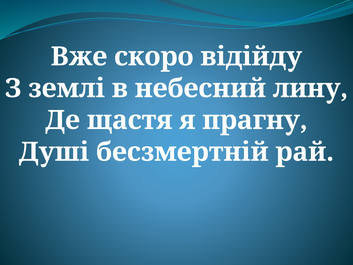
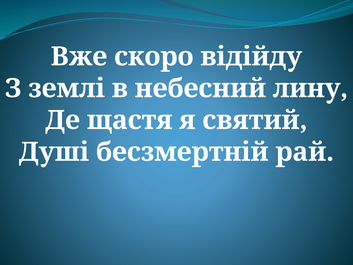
прагну: прагну -> святий (255, 120)
